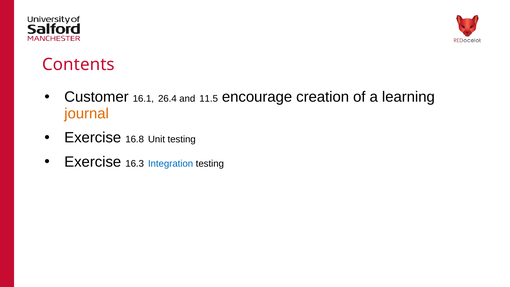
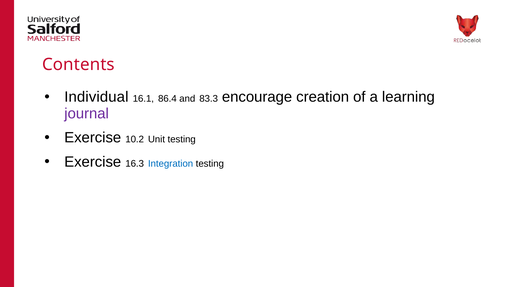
Customer: Customer -> Individual (96, 97)
26.4: 26.4 -> 86.4 (167, 99)
11.5: 11.5 -> 83.3 (209, 99)
journal colour: orange -> purple (87, 114)
16.8: 16.8 -> 10.2 (135, 139)
